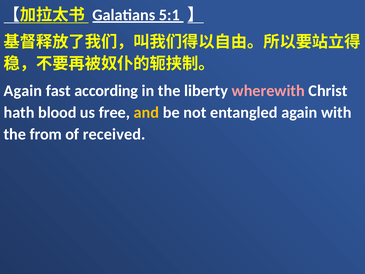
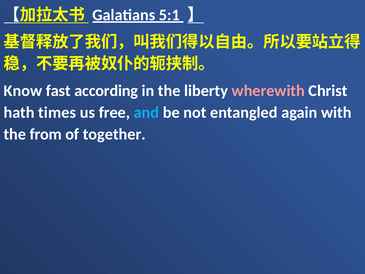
Again: Again -> Know (23, 91)
blood: blood -> times (57, 112)
and colour: yellow -> light blue (146, 112)
received: received -> together (114, 134)
